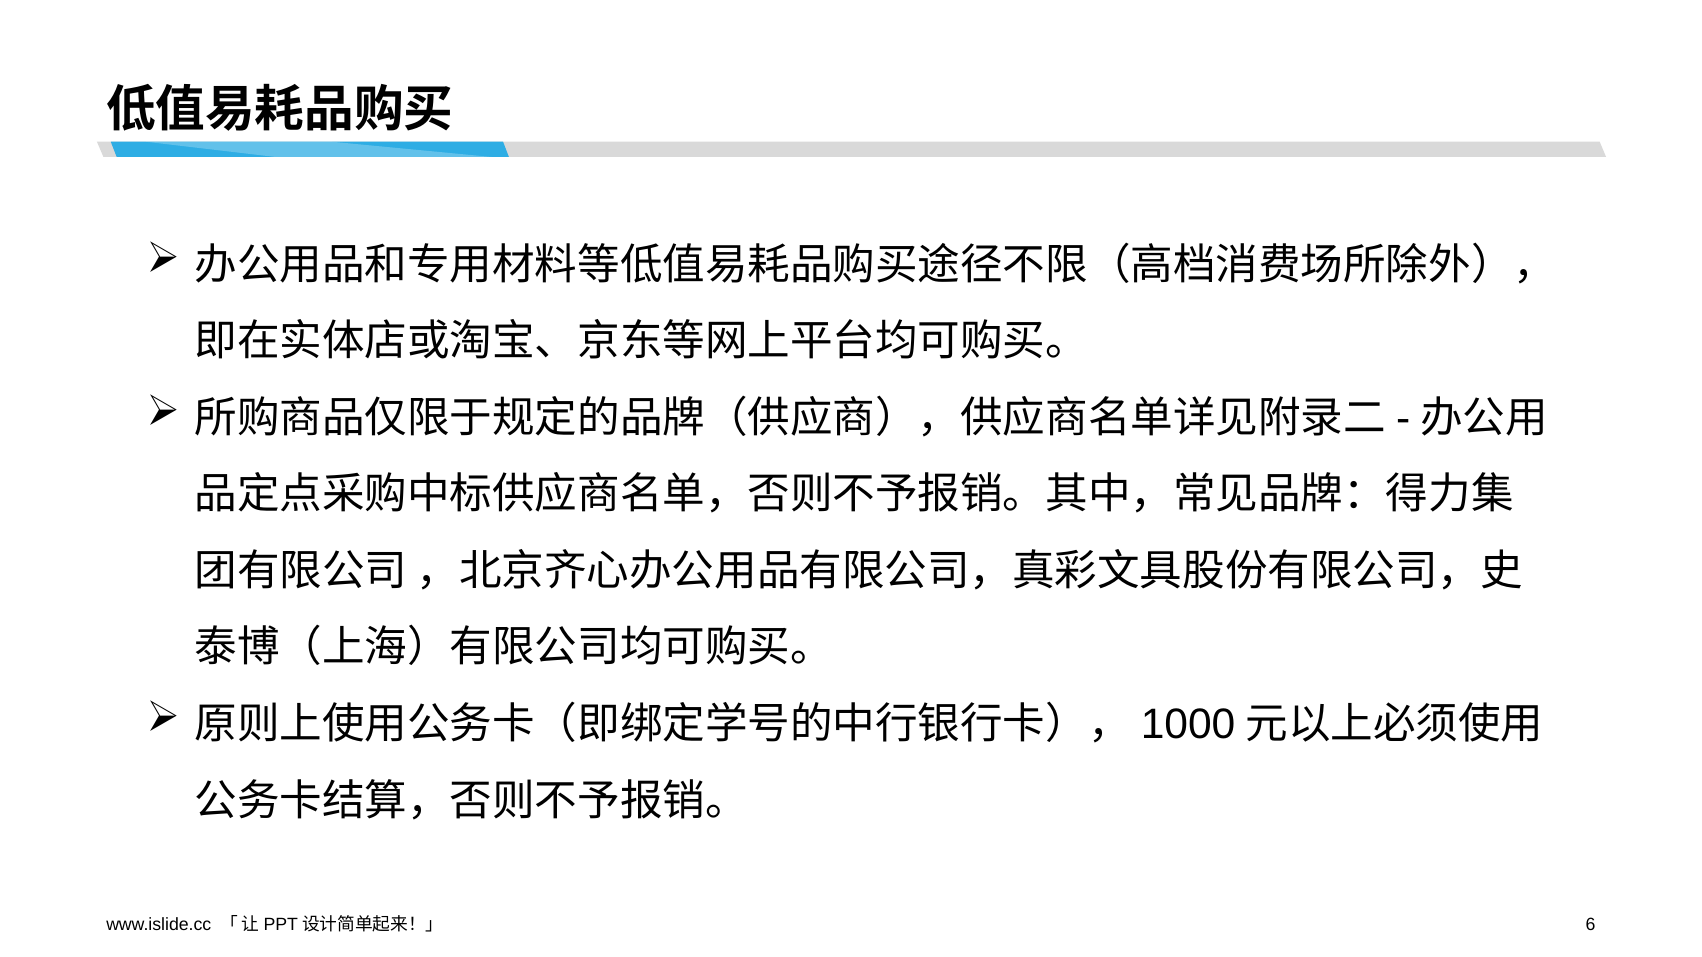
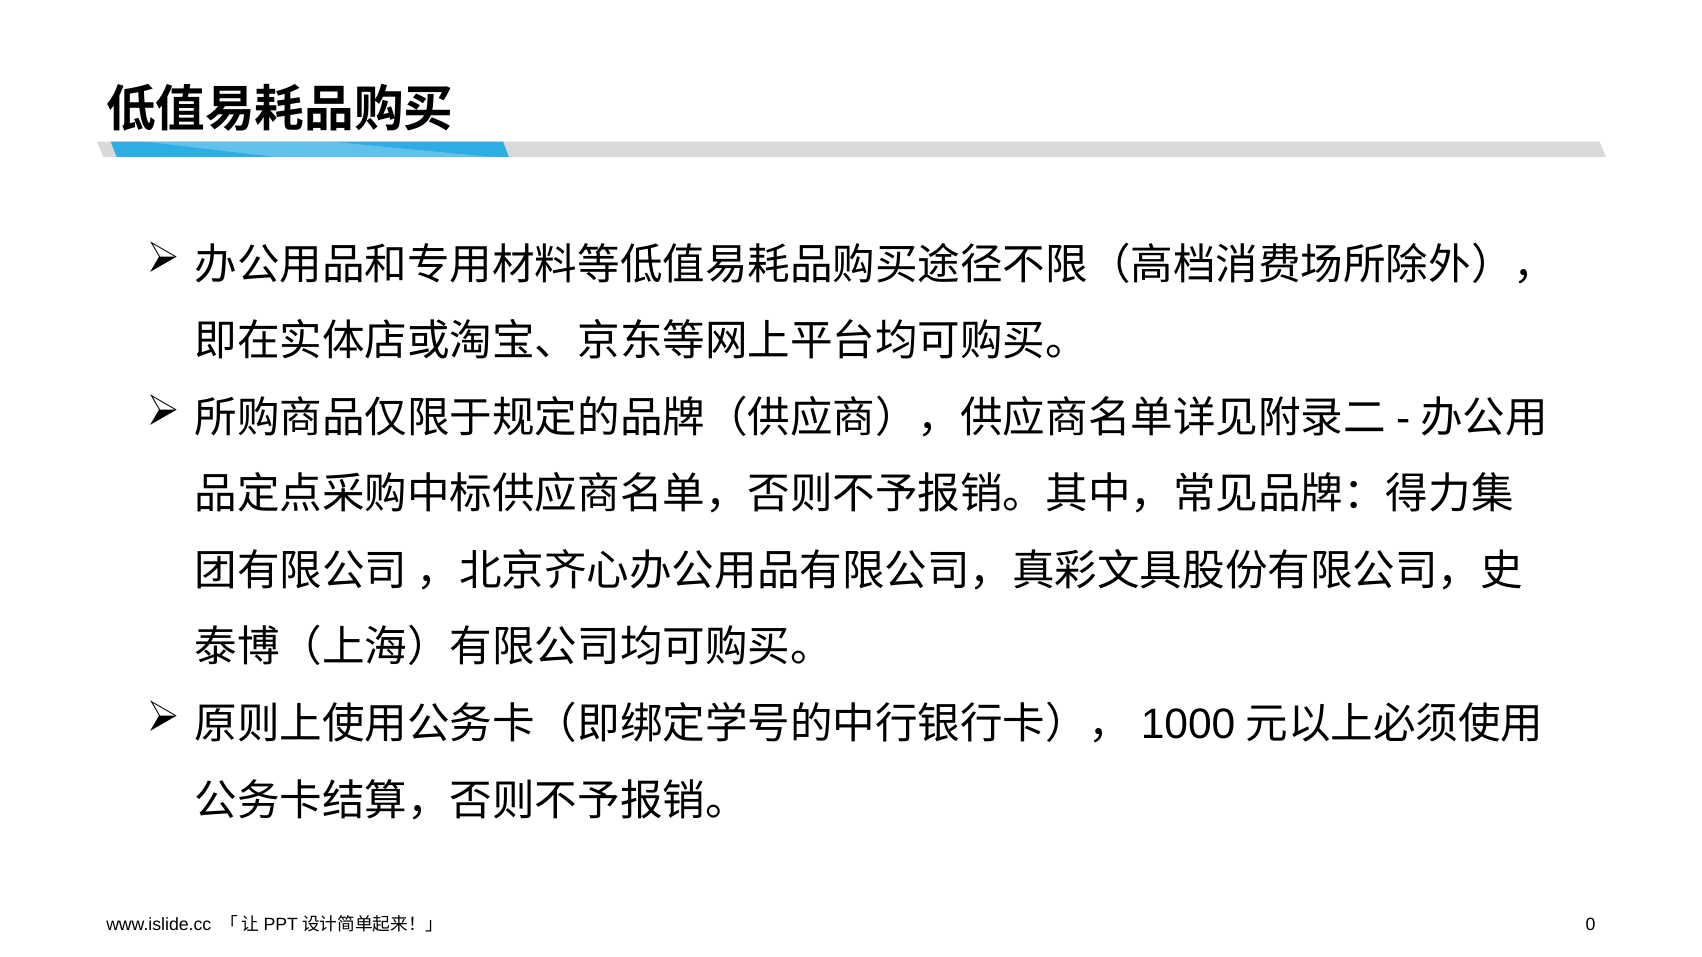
6: 6 -> 0 (1591, 925)
